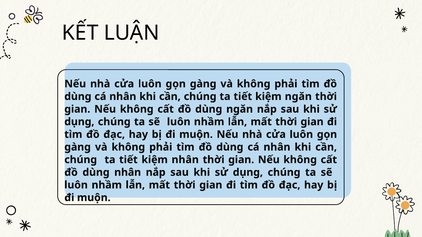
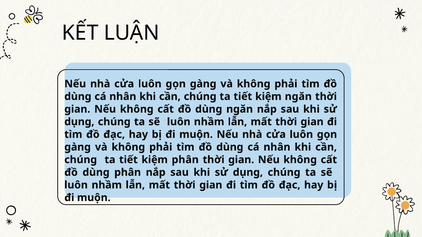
kiệm nhân: nhân -> phân (185, 160)
dùng nhân: nhân -> phân (128, 173)
